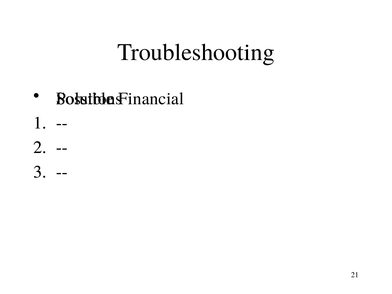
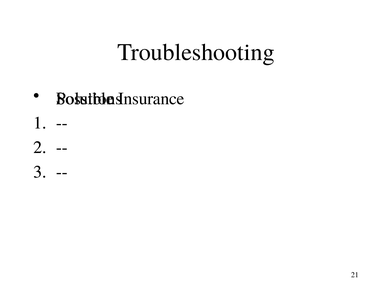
Financial: Financial -> Insurance (151, 99)
